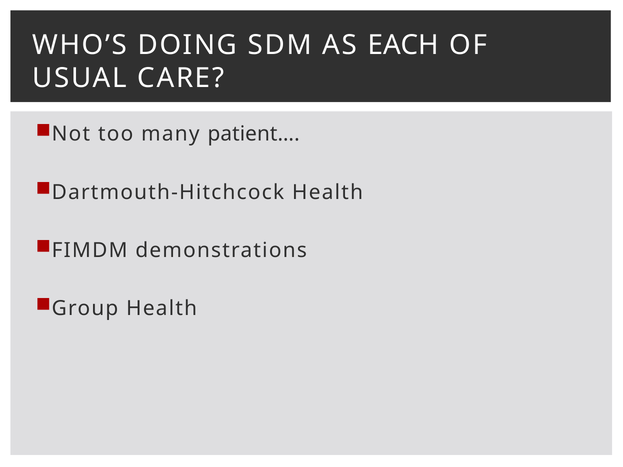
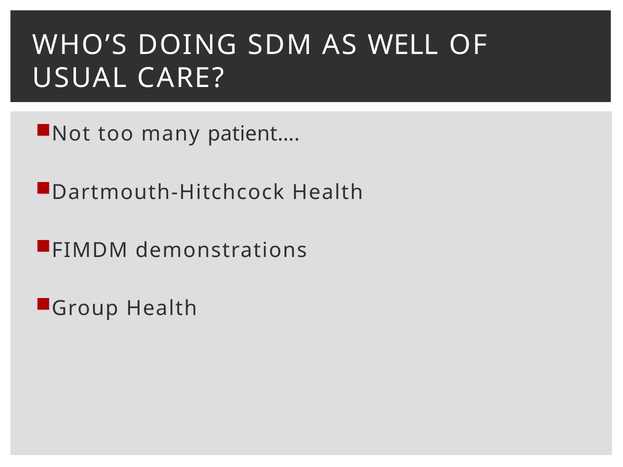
EACH: EACH -> WELL (403, 45)
